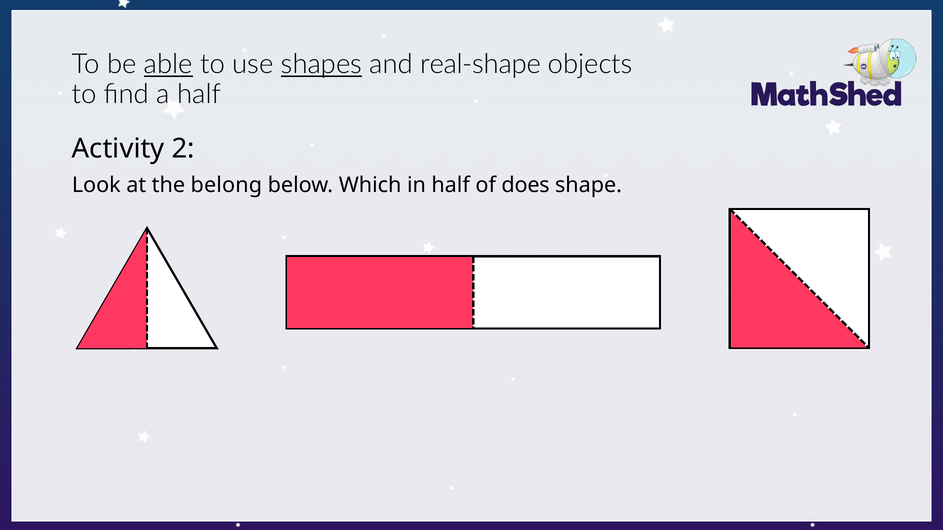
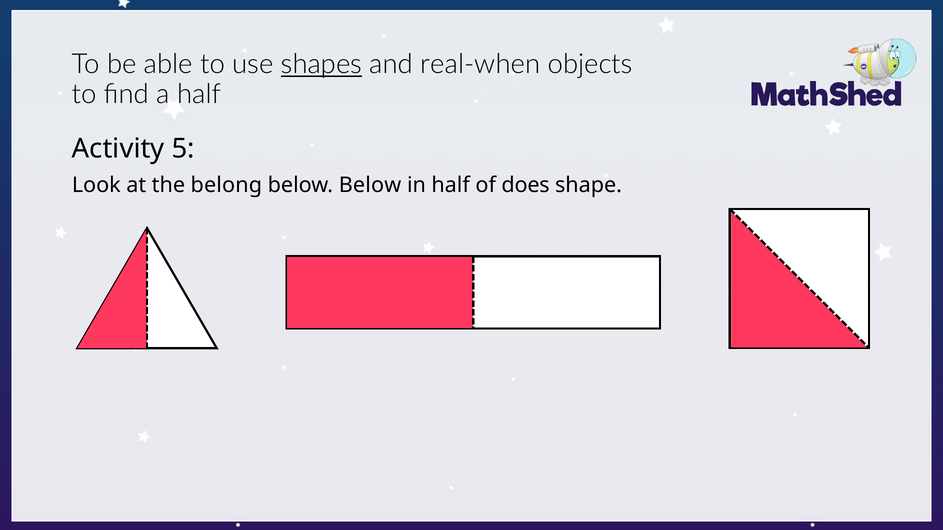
able underline: present -> none (168, 64)
real-shape: real-shape -> real-when (480, 64)
2: 2 -> 5 (183, 149)
below Which: Which -> Below (370, 185)
